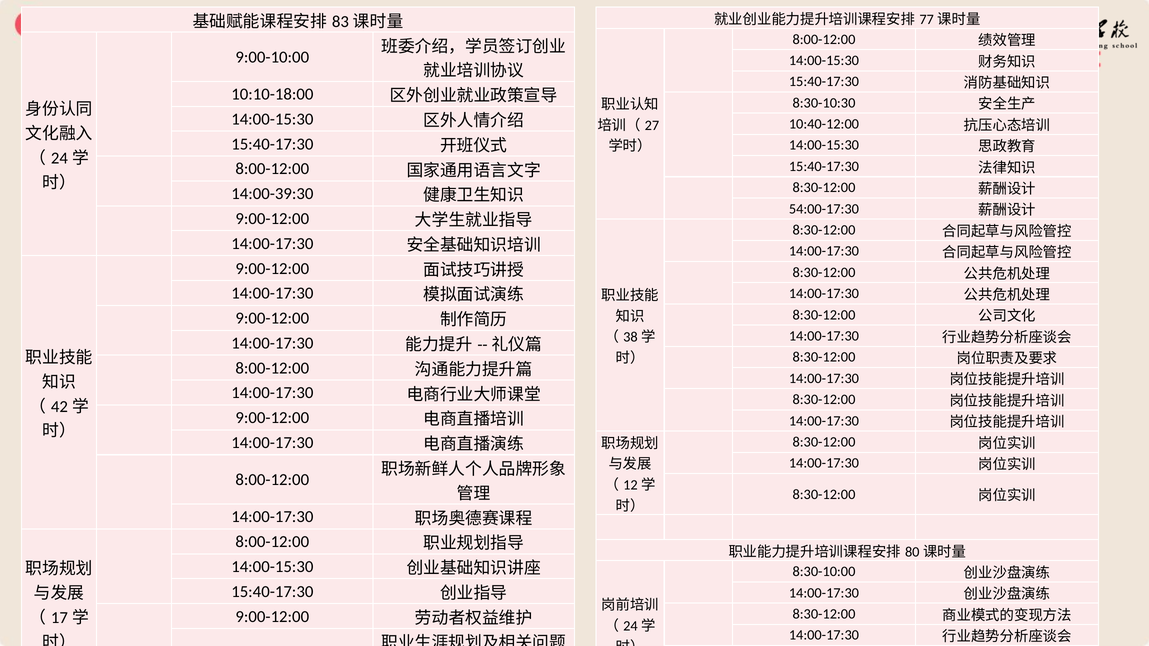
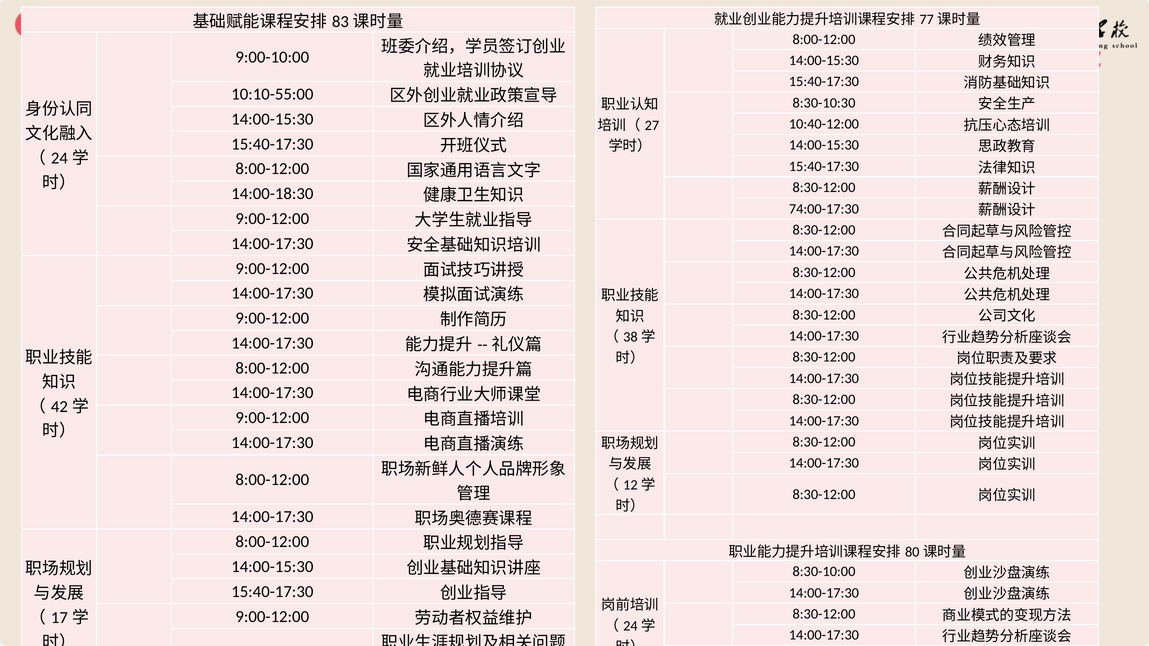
10:10-18:00: 10:10-18:00 -> 10:10-55:00 (272, 94)
14:00-39:30: 14:00-39:30 -> 14:00-18:30 (272, 194)
54:00-17:30: 54:00-17:30 -> 74:00-17:30 (824, 209)
